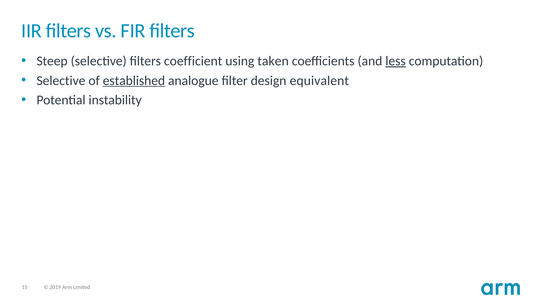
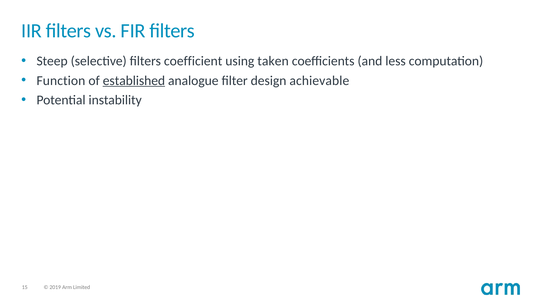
less underline: present -> none (396, 61)
Selective: Selective -> Function (61, 81)
equivalent: equivalent -> achievable (319, 81)
